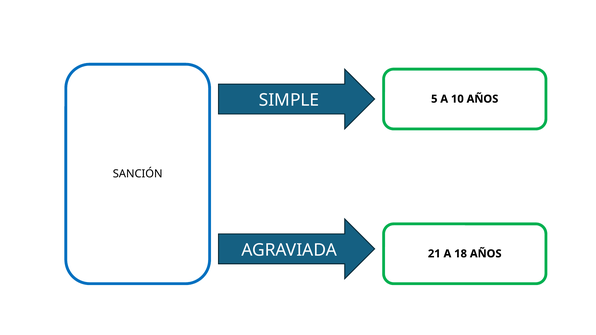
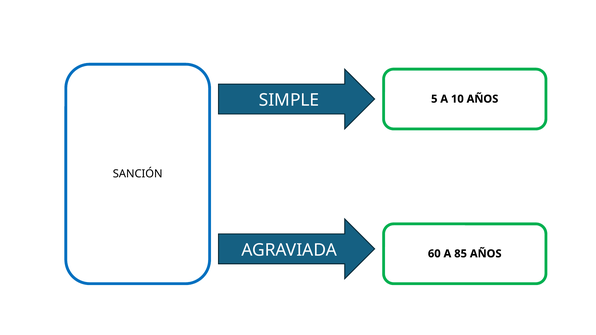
21: 21 -> 60 (434, 254)
18: 18 -> 85 (461, 254)
